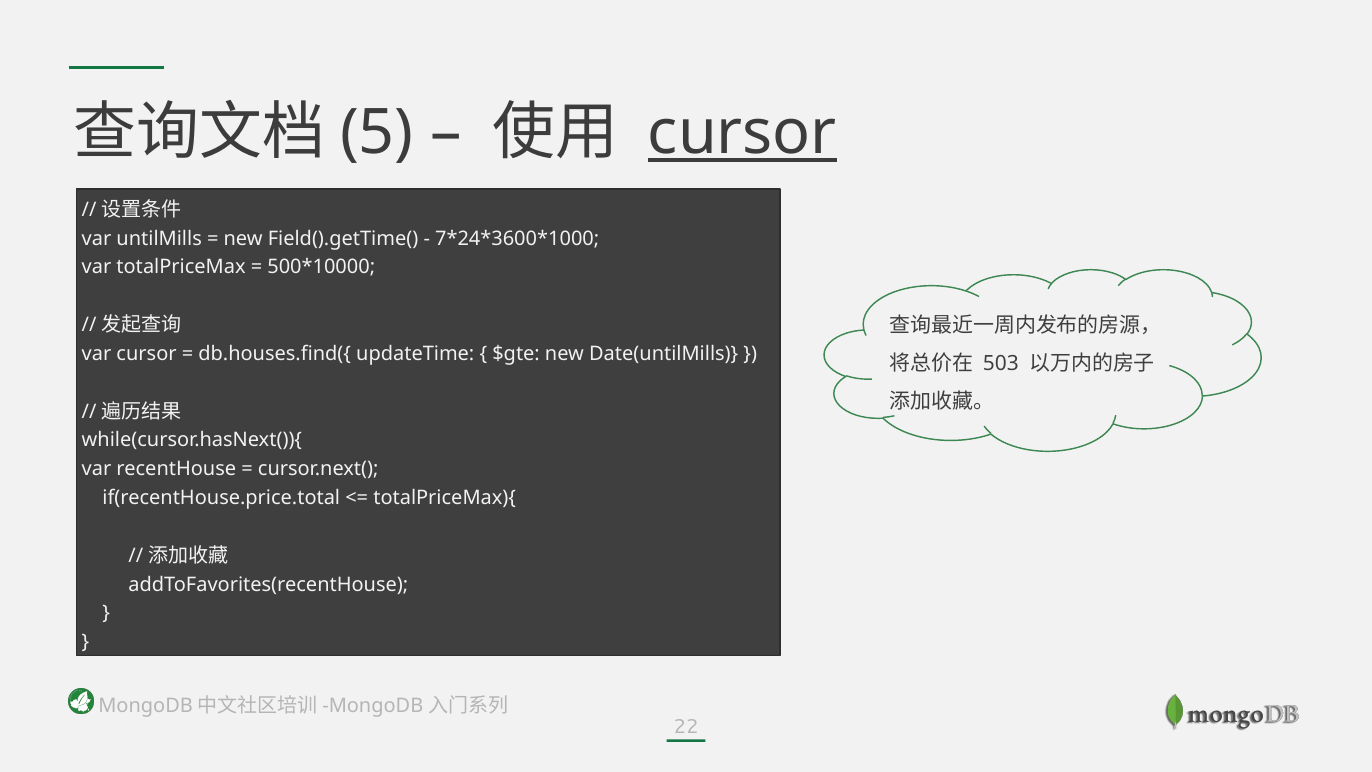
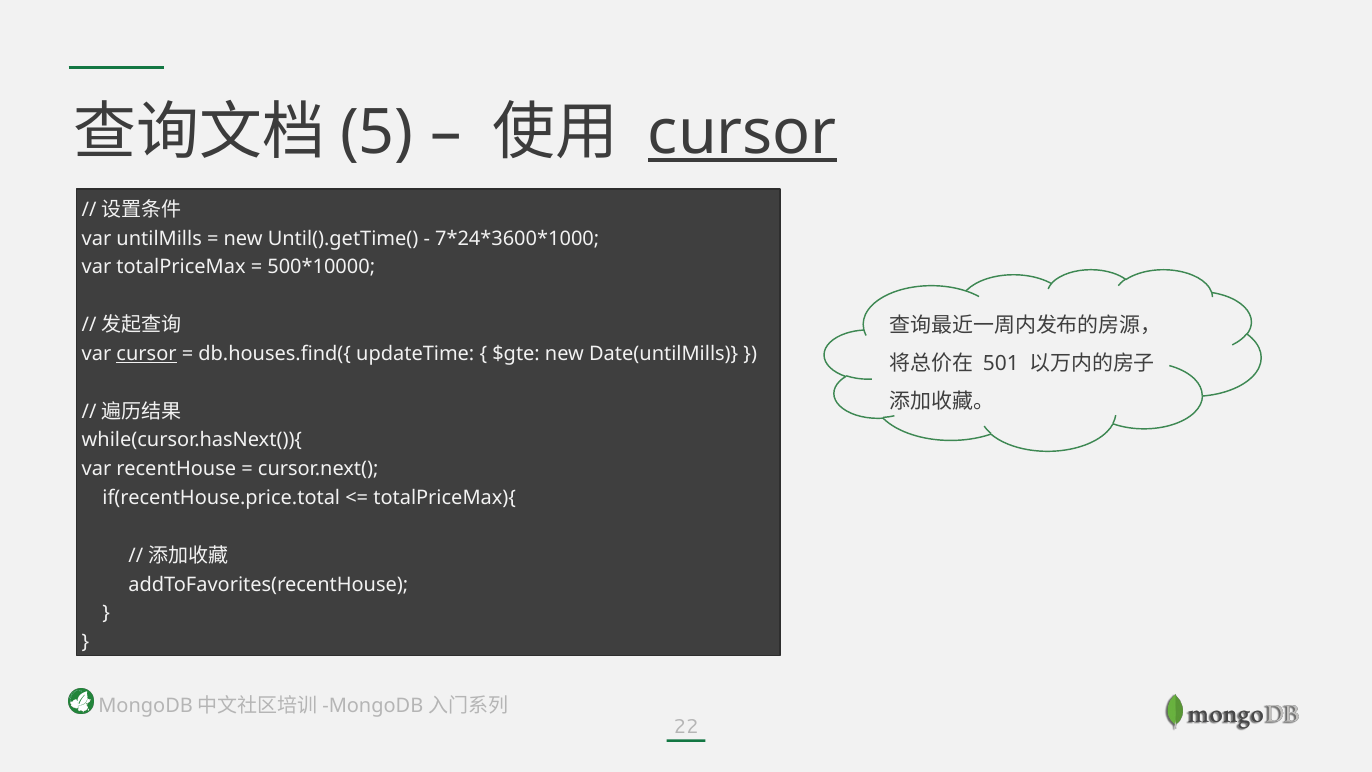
Field().getTime(: Field().getTime( -> Until().getTime( (343, 238)
cursor underline: none -> present (147, 354)
503: 503 -> 501 (1001, 363)
